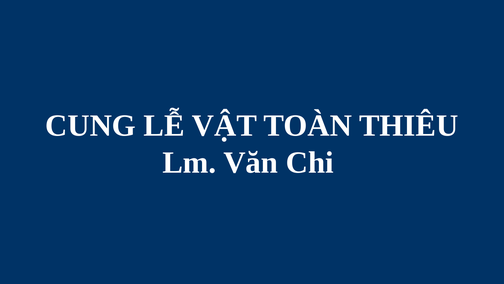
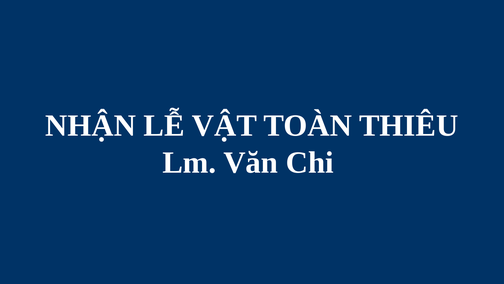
CUNG: CUNG -> NHẬN (91, 125)
